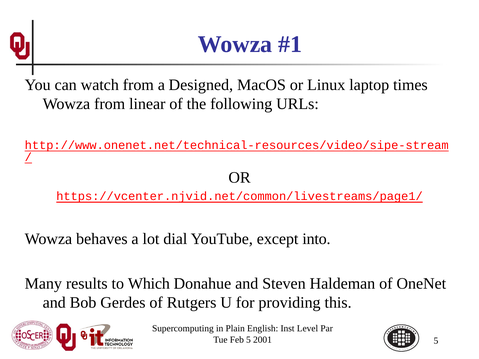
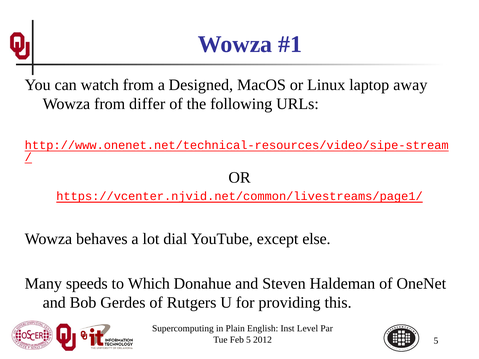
times: times -> away (410, 85)
linear: linear -> differ (147, 104)
into: into -> else (316, 239)
results: results -> speeds (87, 284)
2001: 2001 -> 2012 (262, 340)
